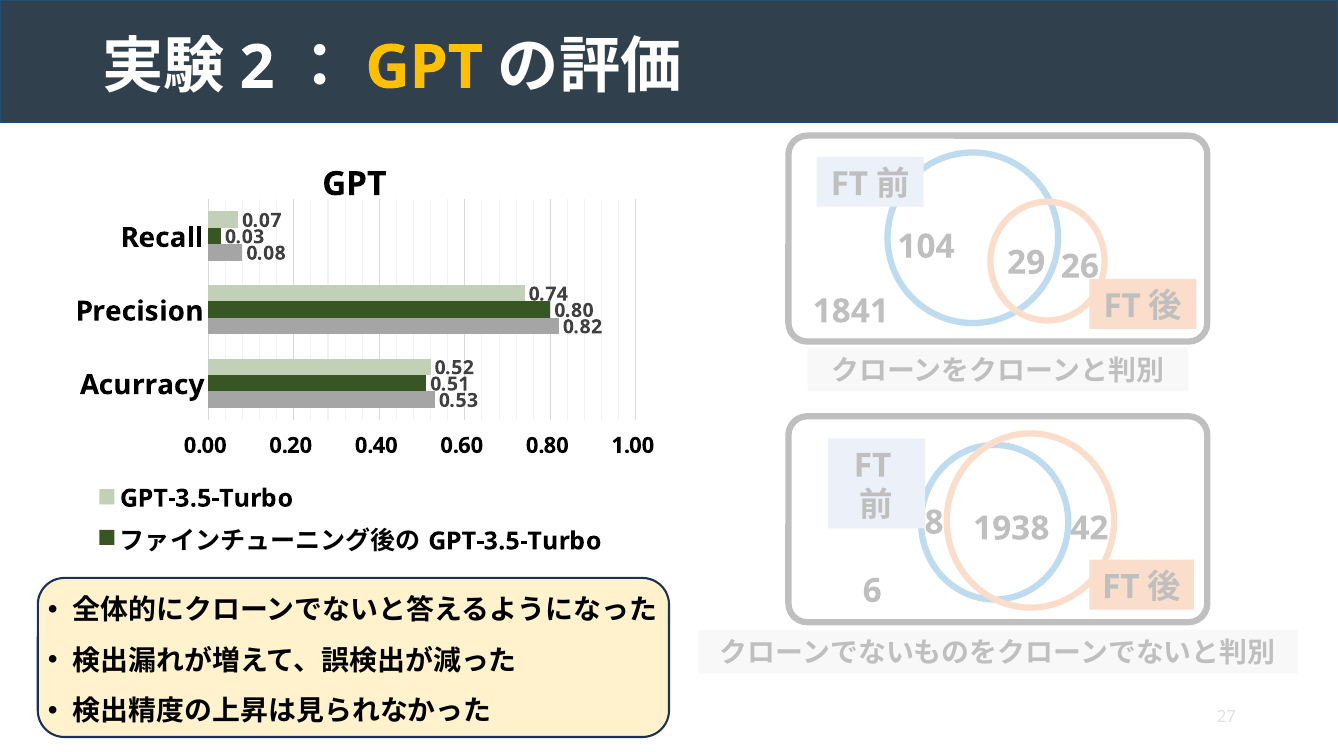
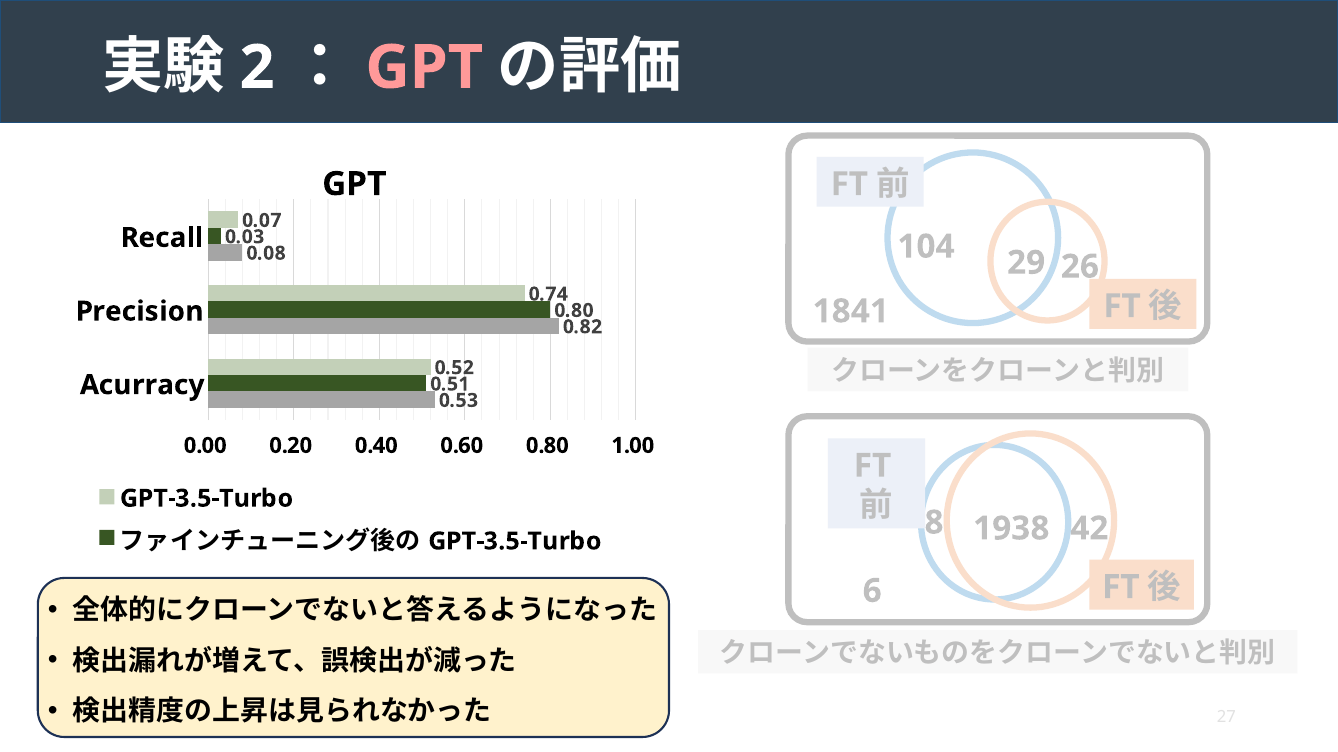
GPT colour: yellow -> pink (424, 68)
